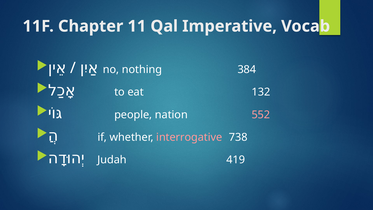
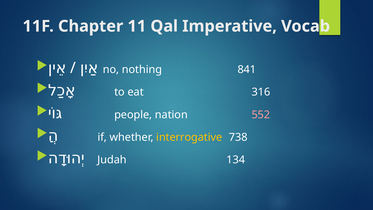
384: 384 -> 841 (247, 70)
132: 132 -> 316 (261, 92)
interrogative colour: pink -> yellow (189, 137)
419: 419 -> 134 (236, 160)
